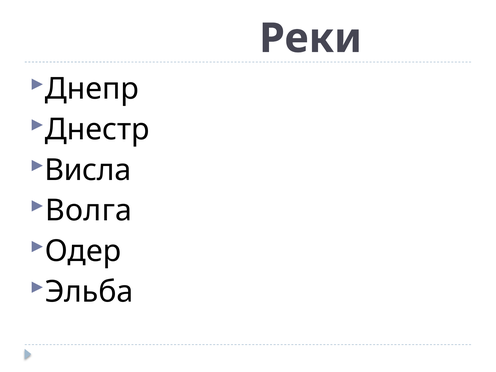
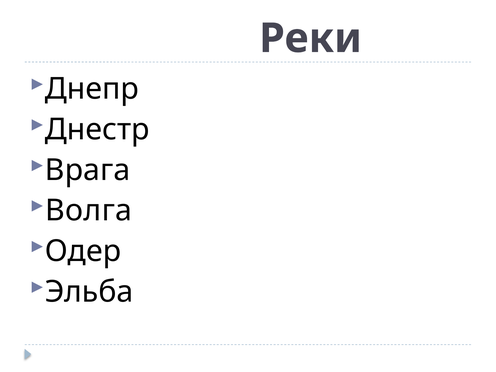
Висла: Висла -> Врага (88, 170)
